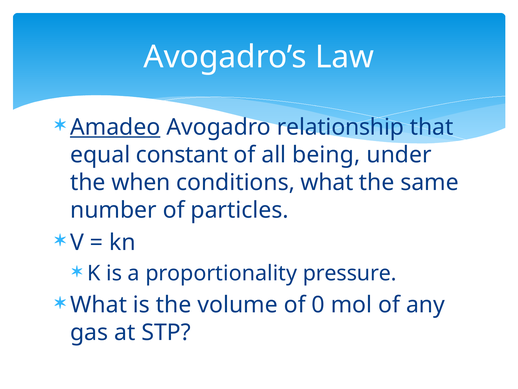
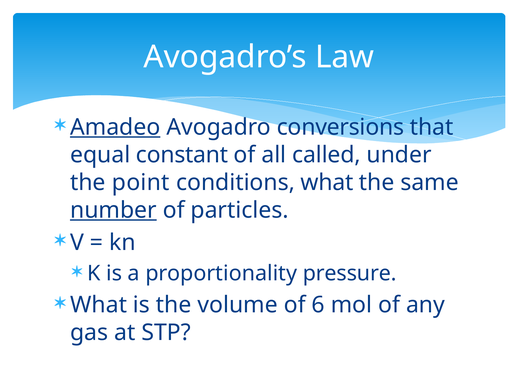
relationship: relationship -> conversions (340, 127)
being: being -> called (326, 155)
when: when -> point (141, 182)
number underline: none -> present (113, 210)
0: 0 -> 6 (318, 305)
